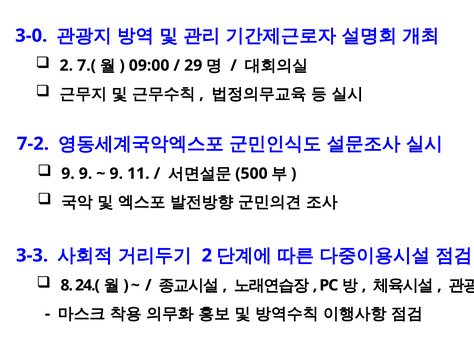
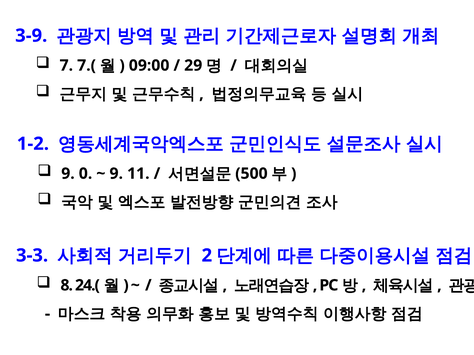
3-0: 3-0 -> 3-9 (31, 36)
2: 2 -> 7 (66, 66)
7-2: 7-2 -> 1-2 (33, 144)
9 9: 9 -> 0 (86, 174)
